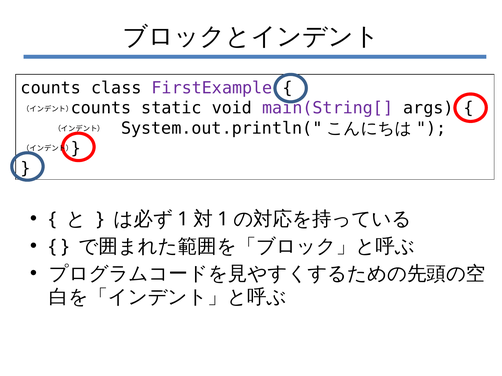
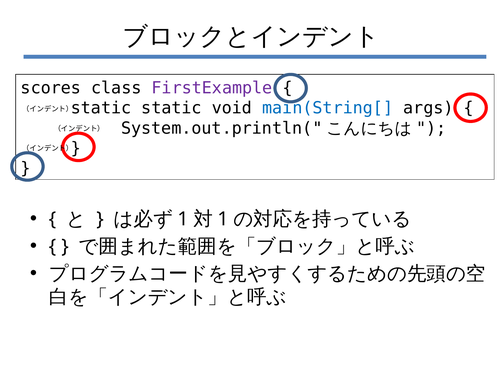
counts: counts -> scores (51, 88)
counts: counts -> static (101, 108)
main(String[ colour: purple -> blue (328, 108)
